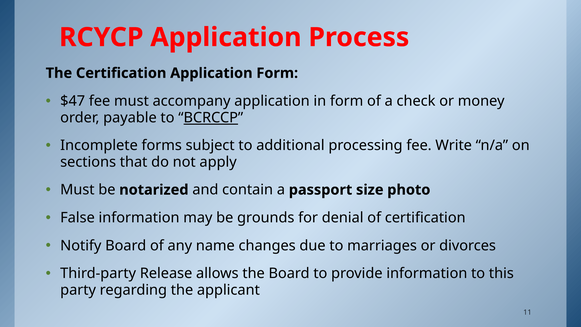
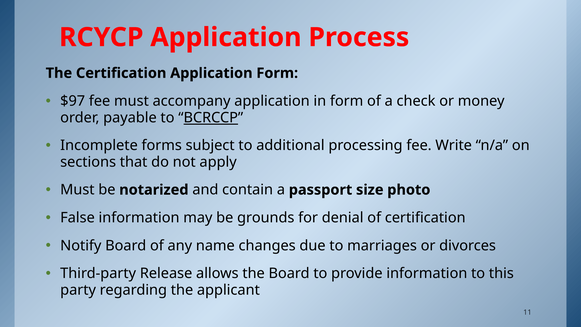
$47: $47 -> $97 (73, 101)
